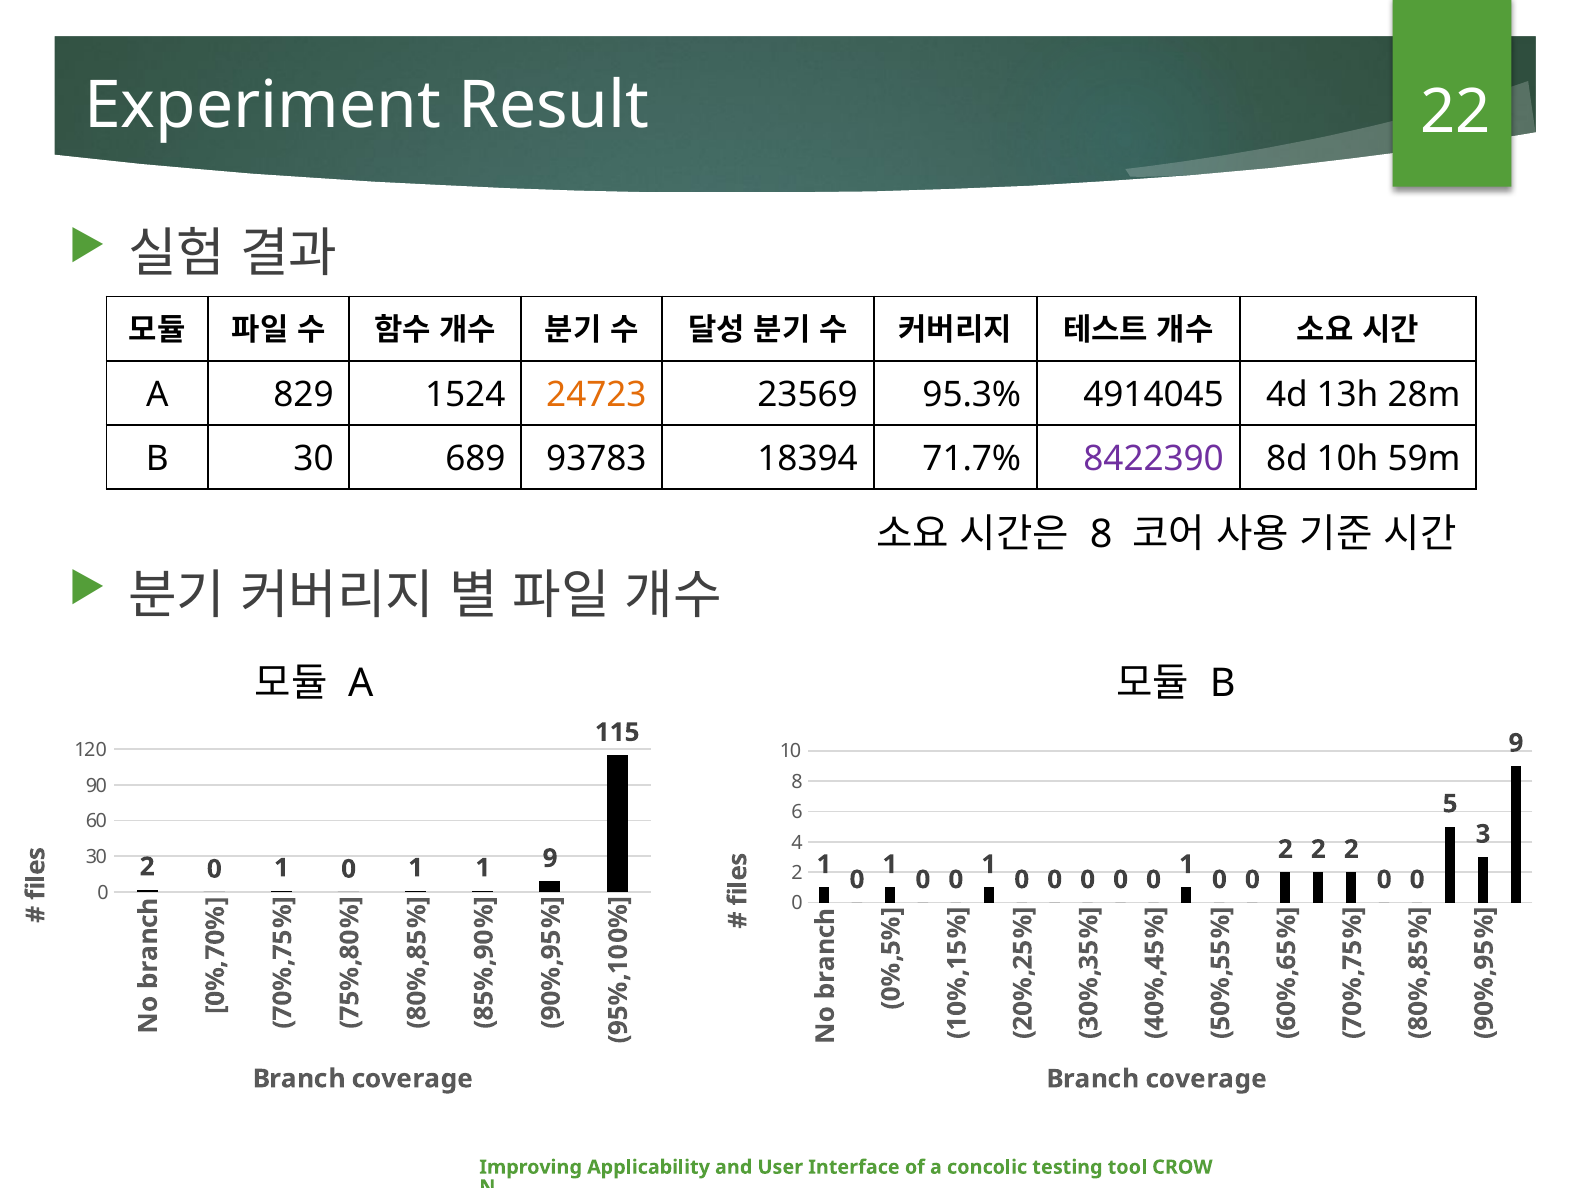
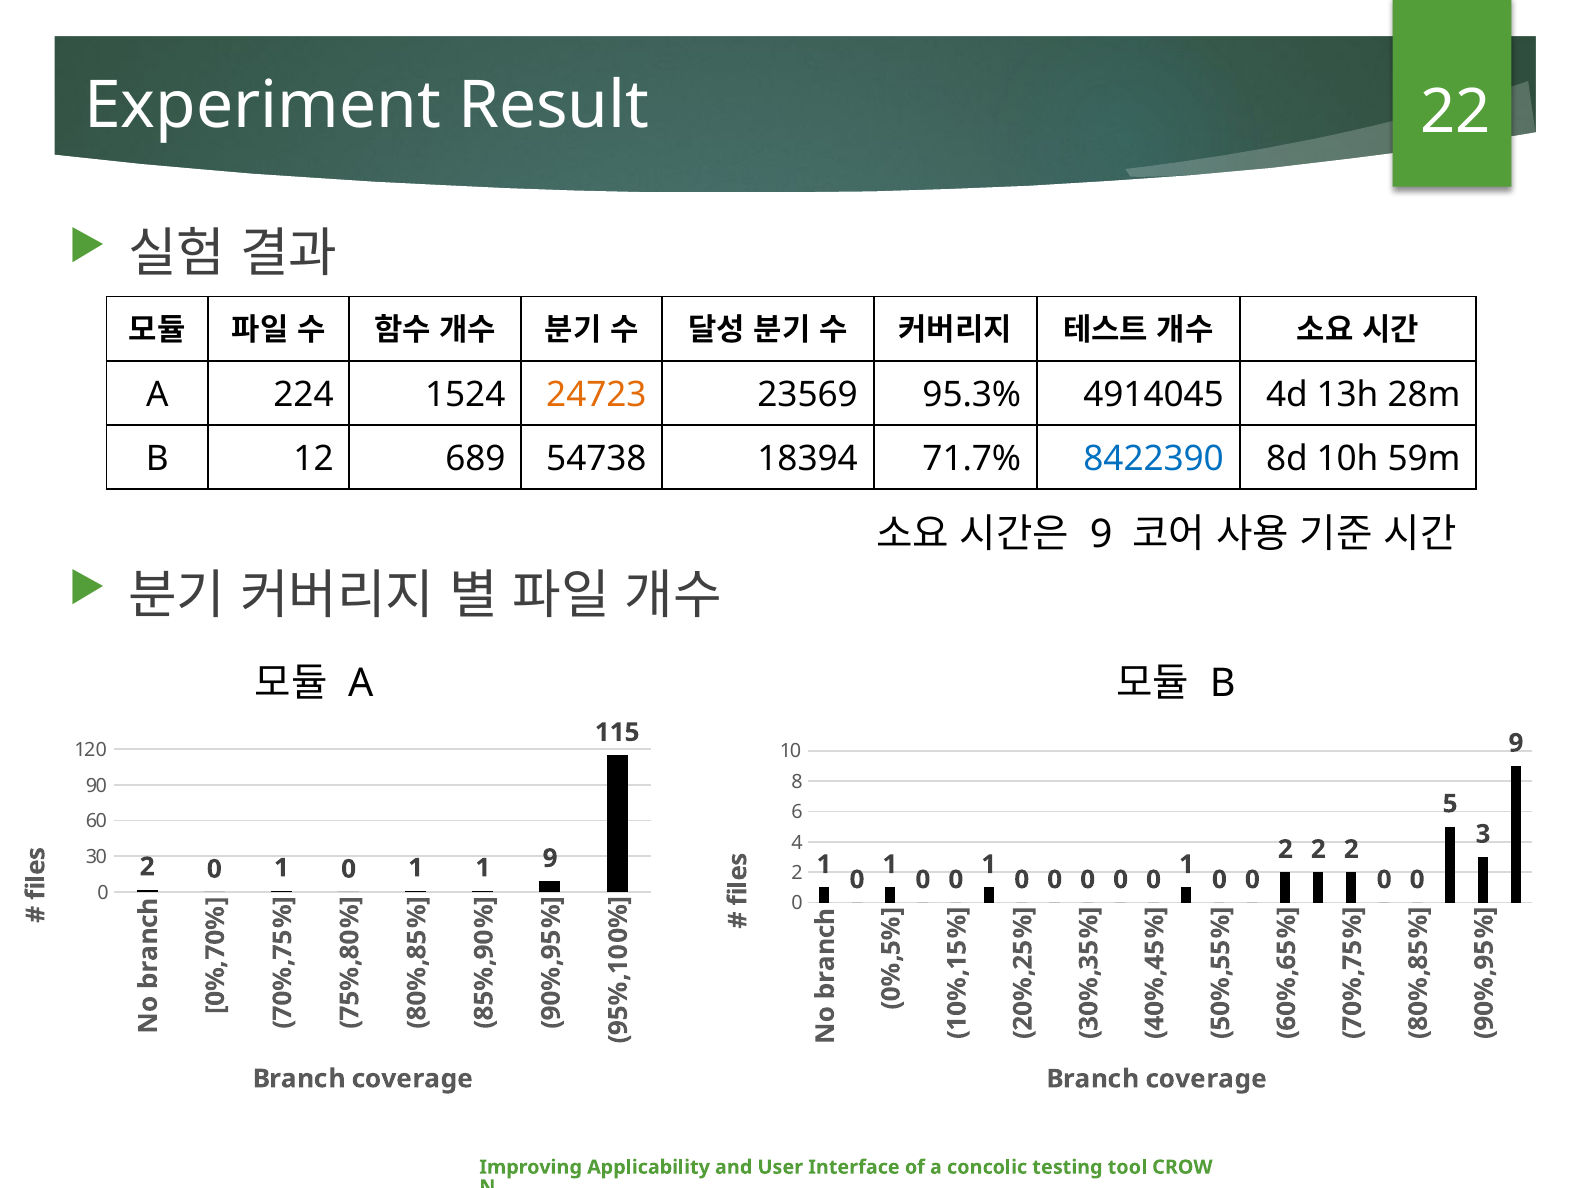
829: 829 -> 224 (304, 394)
B 30: 30 -> 12 (314, 459)
93783: 93783 -> 54738 (596, 459)
8422390 colour: purple -> blue (1154, 459)
8: 8 -> 9 (1101, 534)
